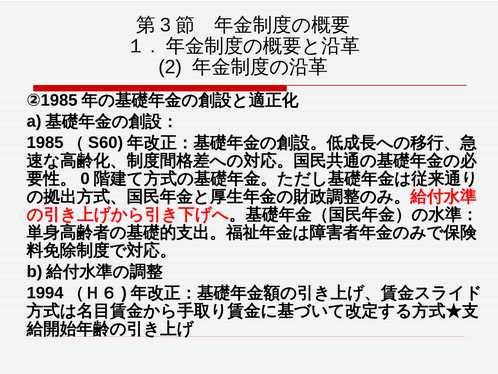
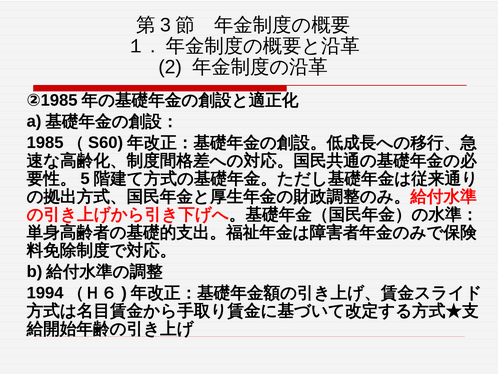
0: 0 -> 5 (85, 178)
